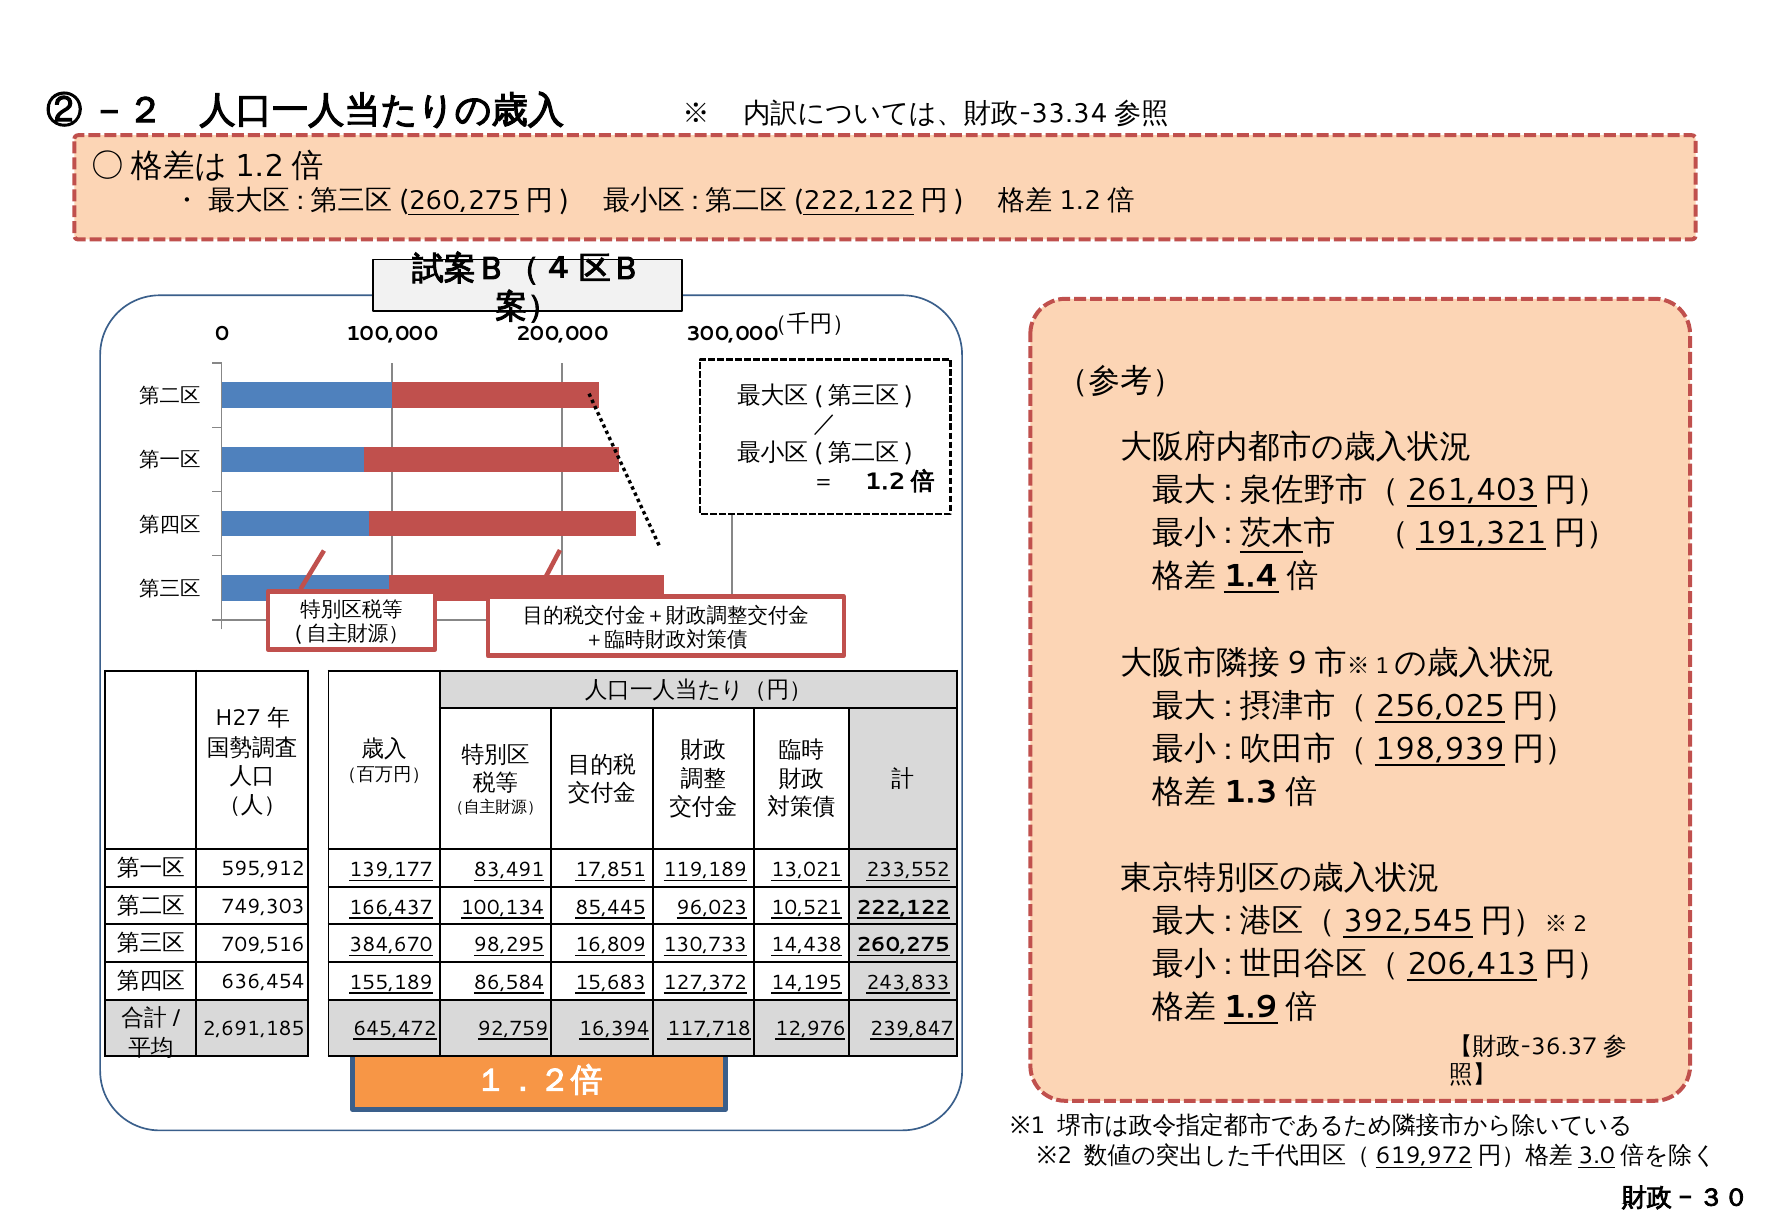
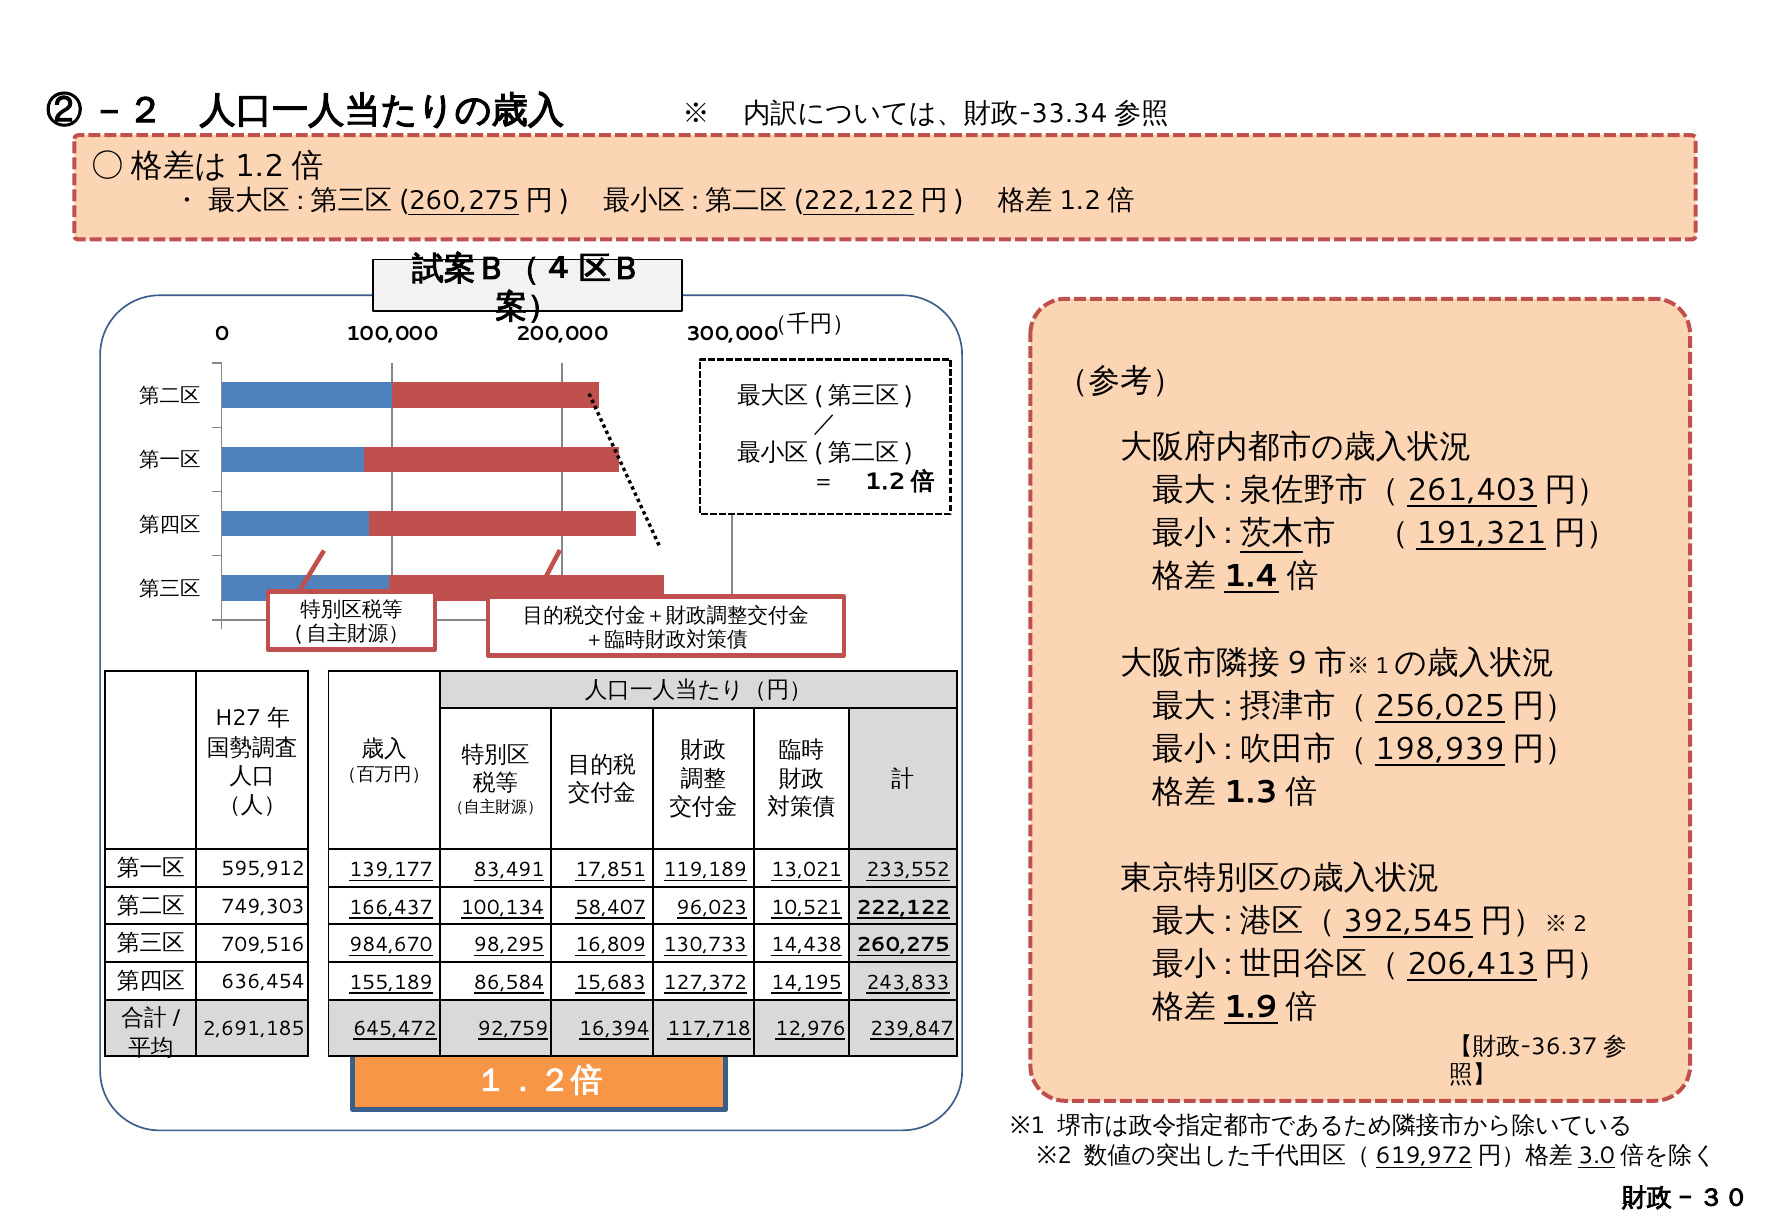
85,445: 85,445 -> 58,407 (611, 908)
384,670: 384,670 -> 984,670 (391, 945)
